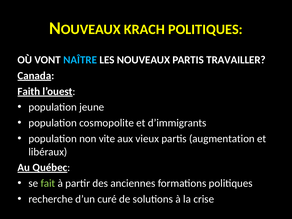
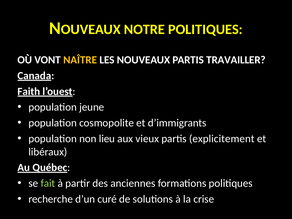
KRACH: KRACH -> NOTRE (144, 29)
NAÎTRE colour: light blue -> yellow (80, 60)
vite: vite -> lieu (107, 139)
augmentation: augmentation -> explicitement (222, 139)
